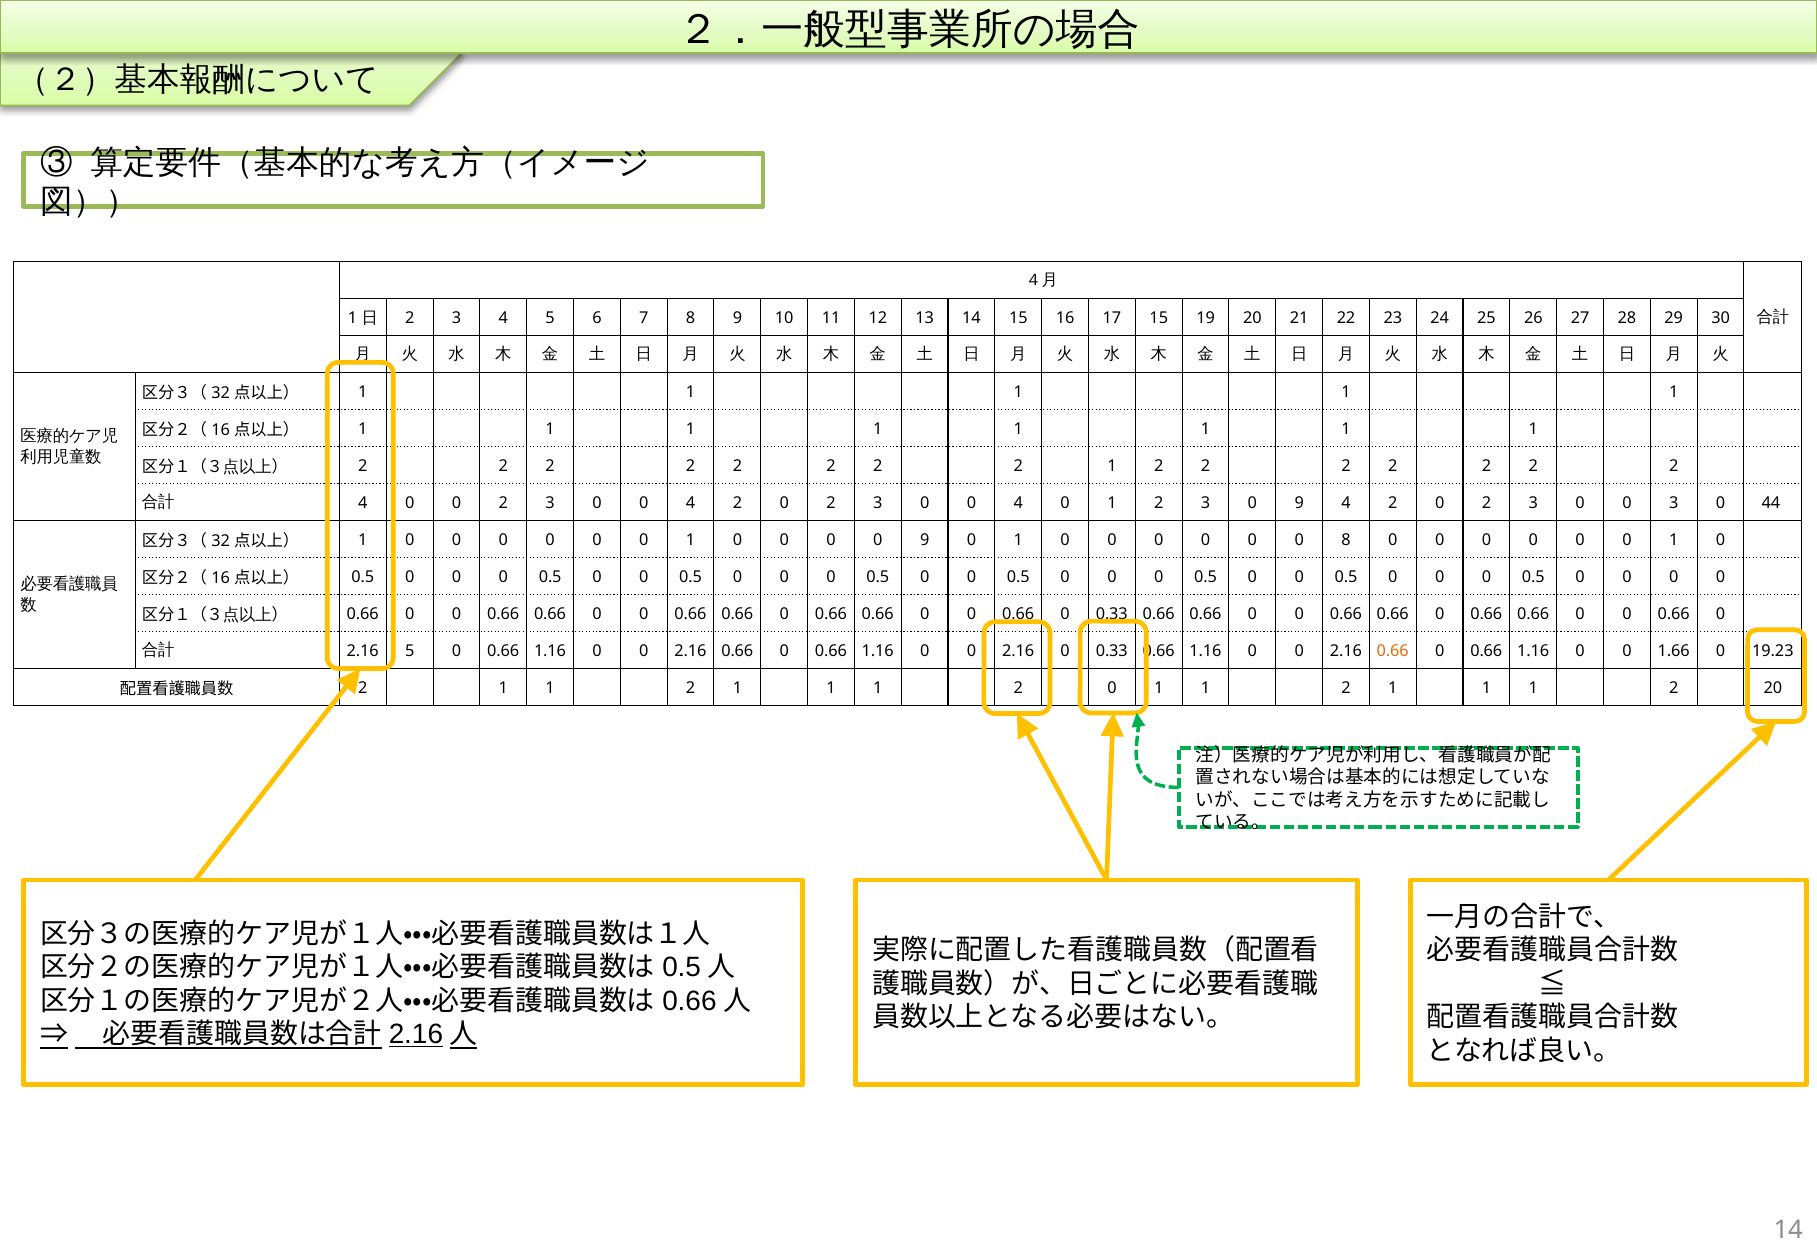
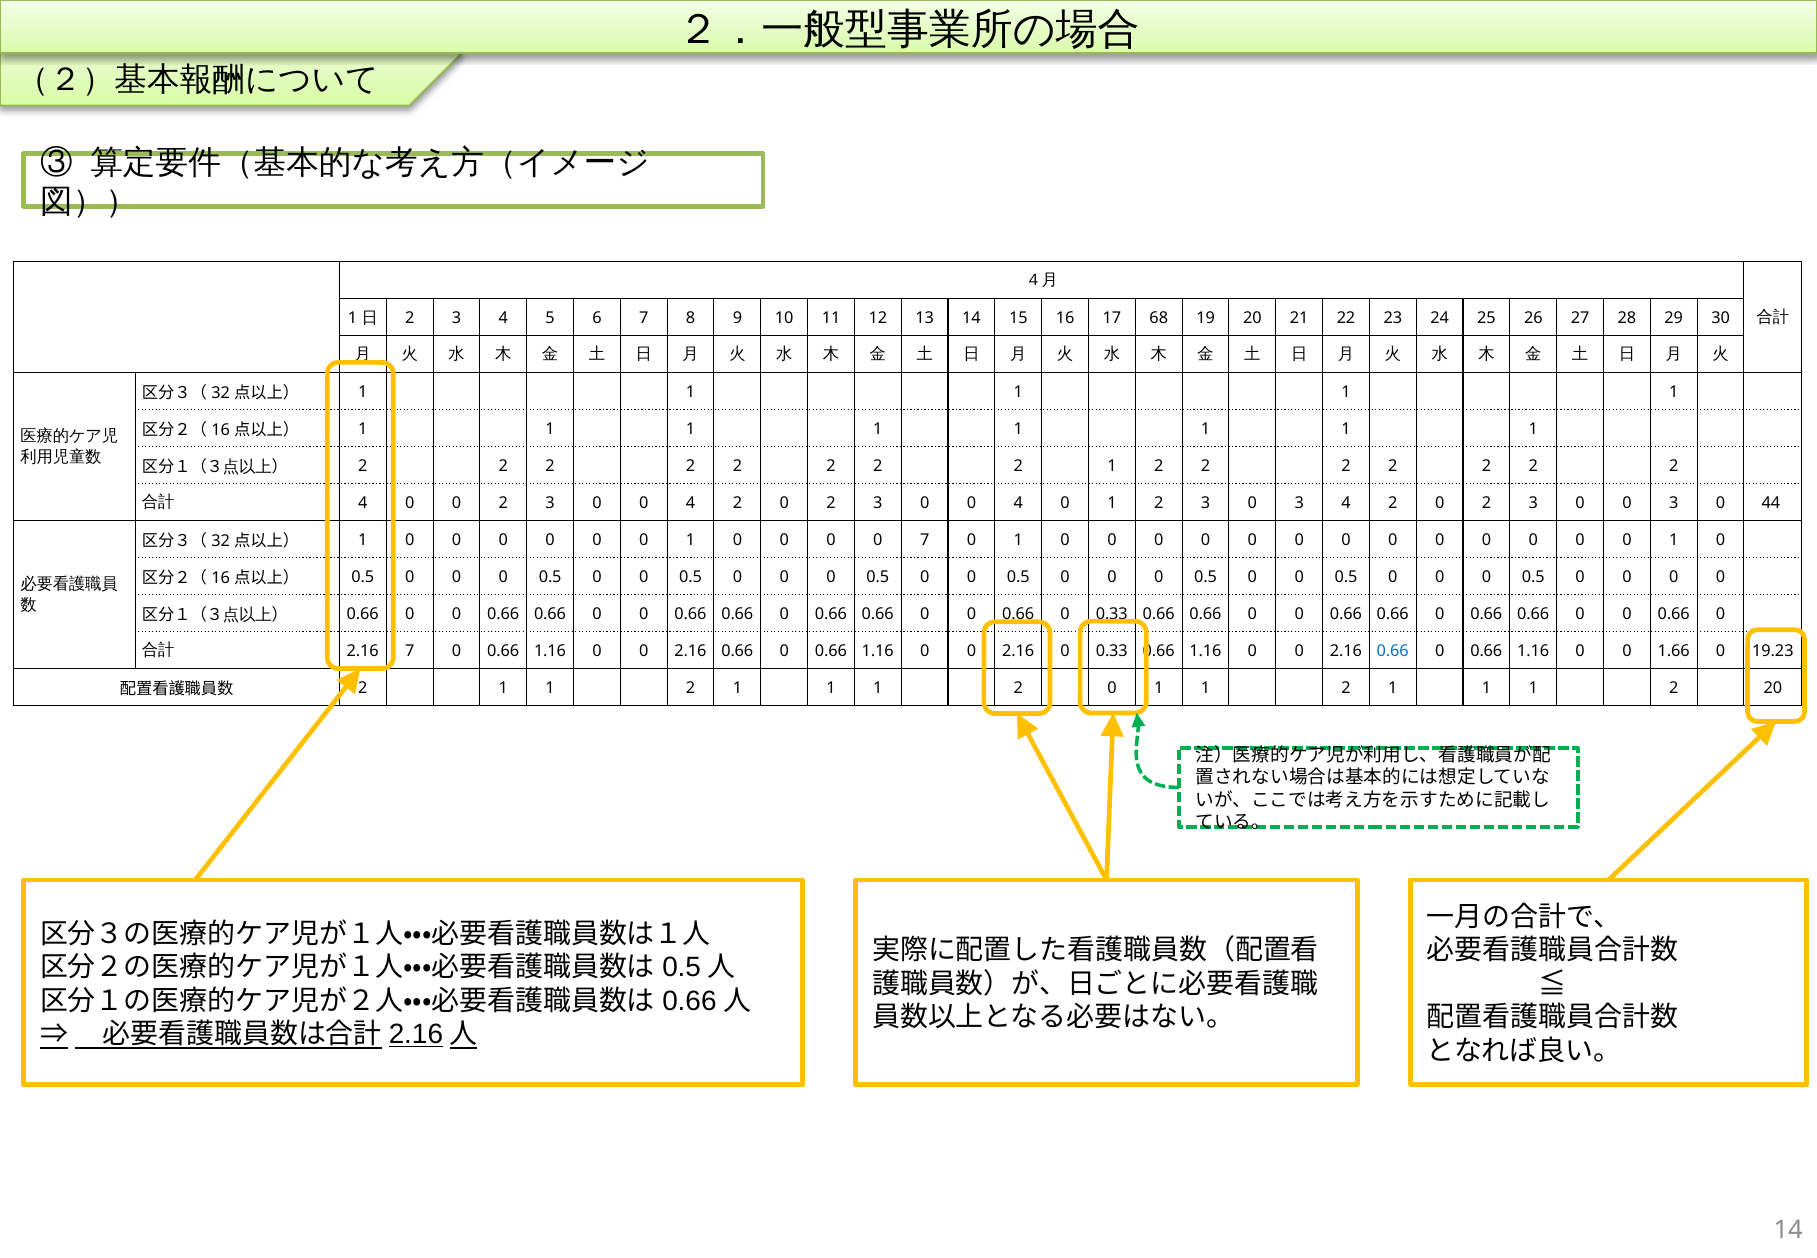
17 15: 15 -> 68 (1159, 318)
3 0 9: 9 -> 3 (1299, 503)
0 0 9: 9 -> 7 (925, 540)
8: 8 -> 0 (1346, 540)
2.16 5: 5 -> 7 (410, 651)
0.66 colour: orange -> blue (1393, 651)
